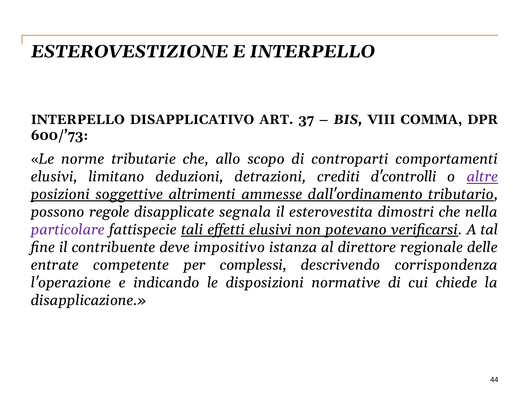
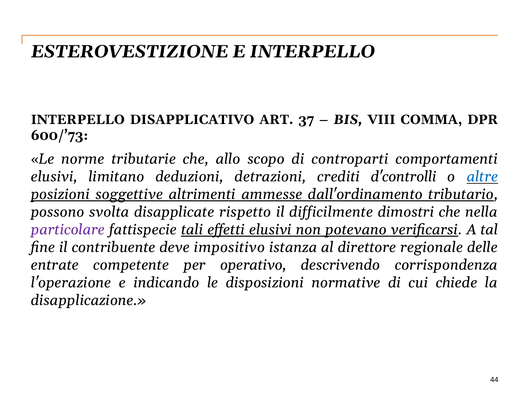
altre colour: purple -> blue (482, 177)
regole: regole -> svolta (109, 212)
segnala: segnala -> rispetto (245, 212)
esterovestita: esterovestita -> difficilmente (331, 212)
complessi: complessi -> operativo (253, 265)
